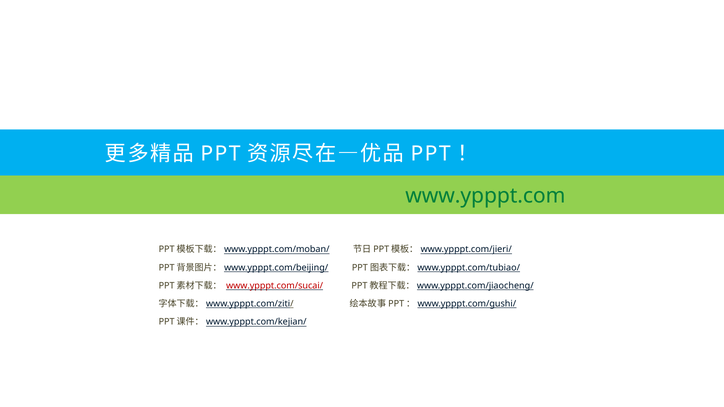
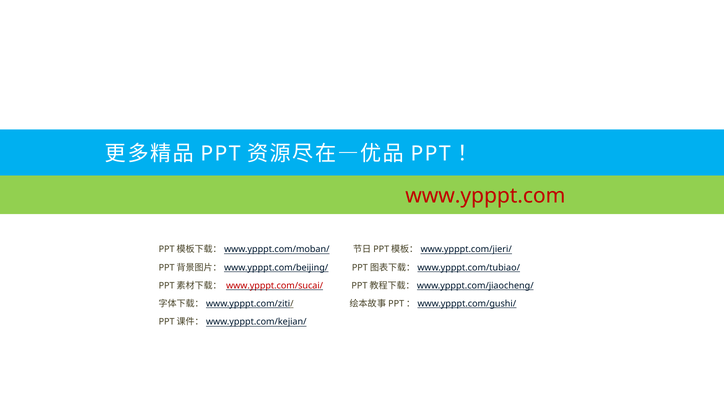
www.ypppt.com colour: green -> red (485, 196)
